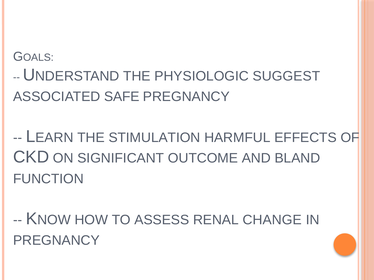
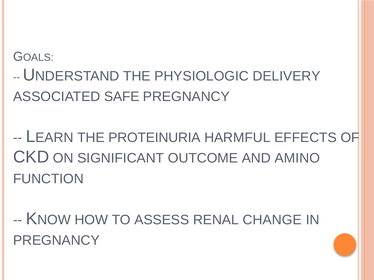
SUGGEST: SUGGEST -> DELIVERY (287, 76)
STIMULATION: STIMULATION -> PROTEINURIA (155, 138)
BLAND: BLAND -> AMINO (297, 158)
